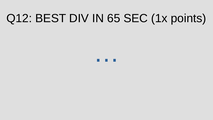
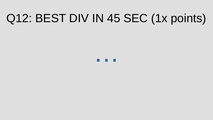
65: 65 -> 45 (114, 18)
